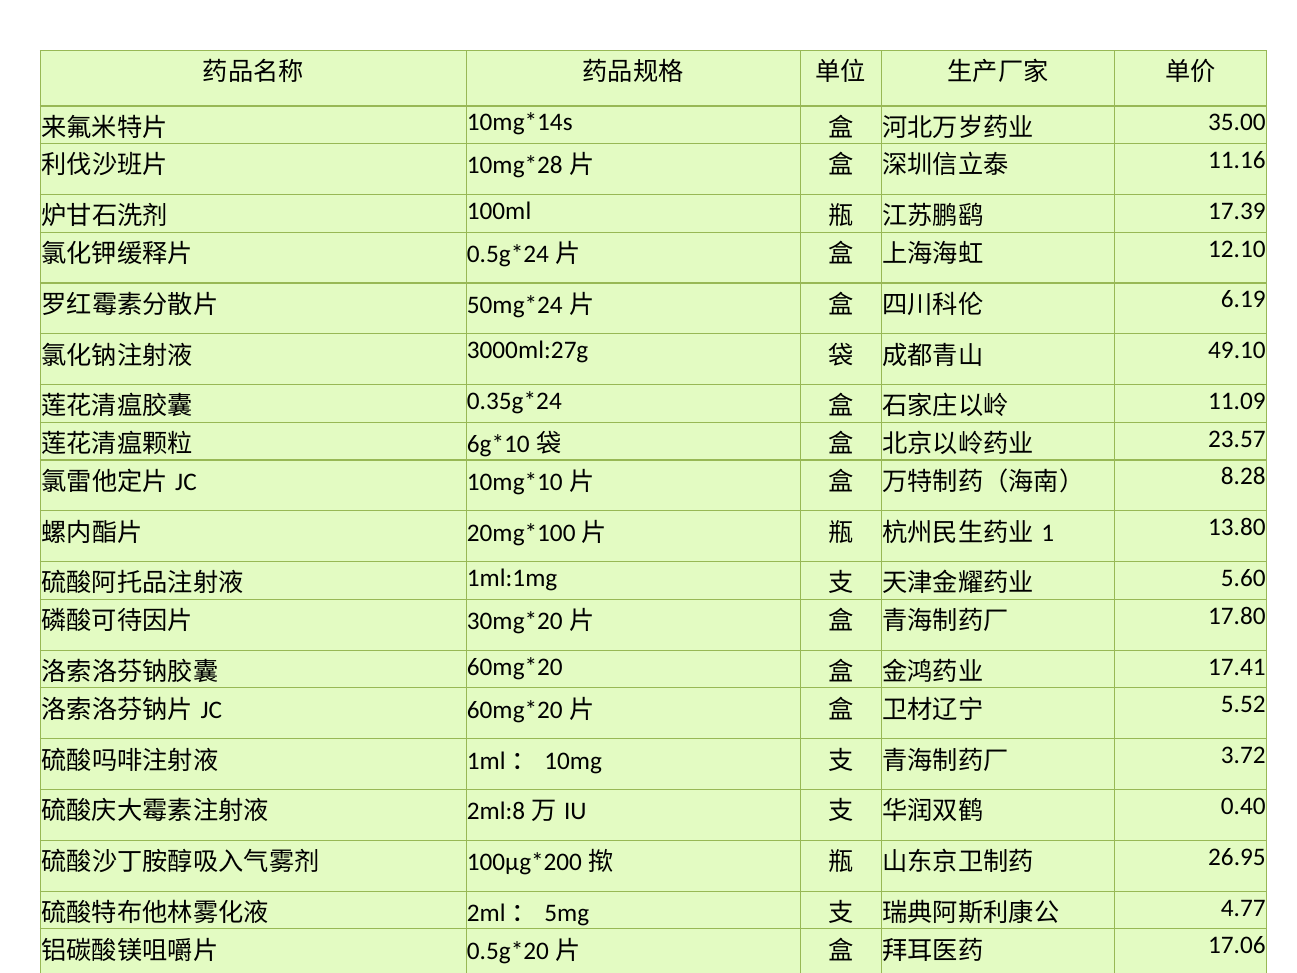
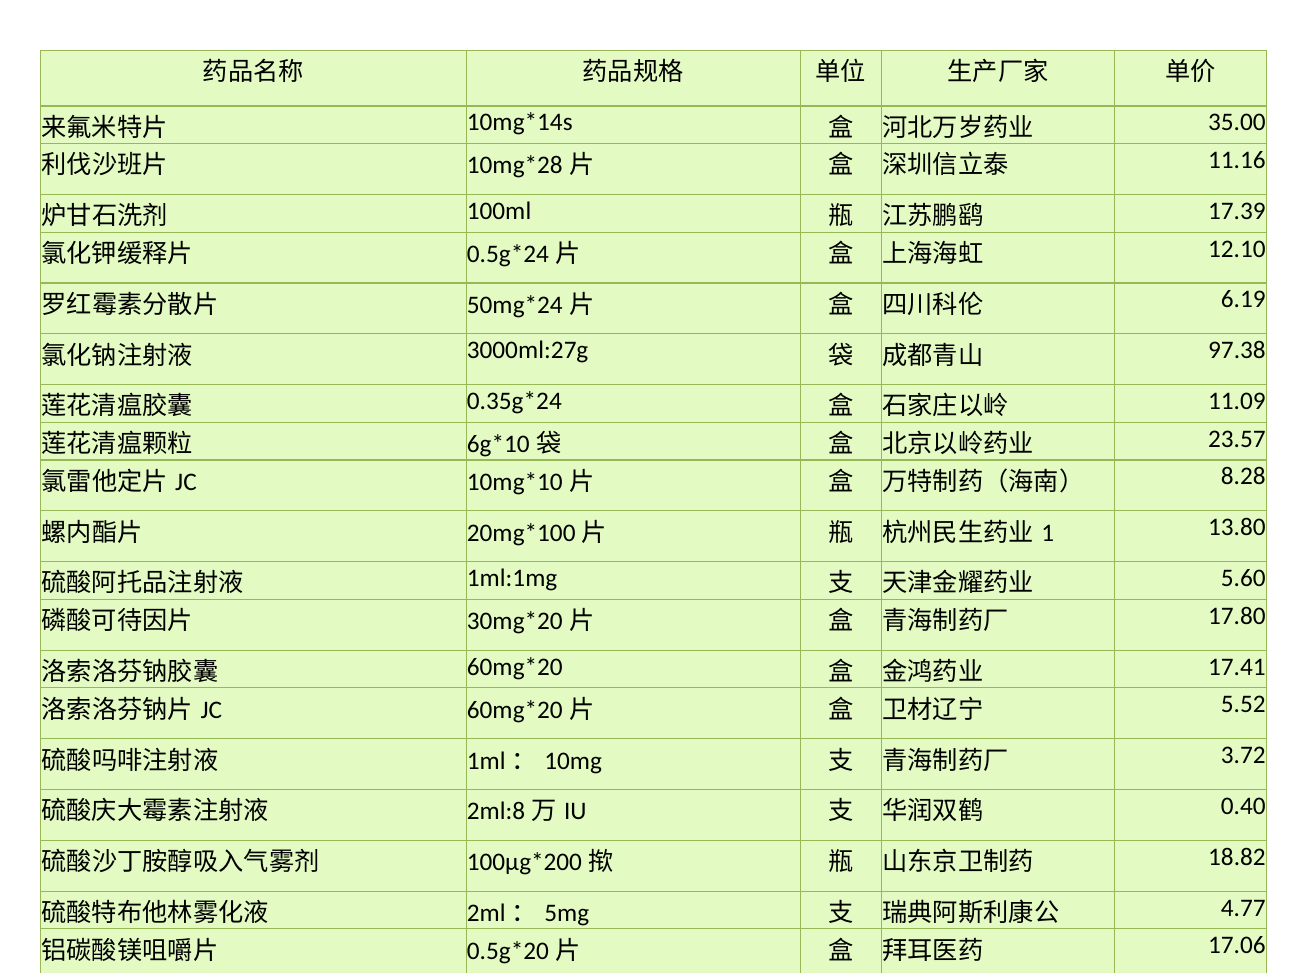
49.10: 49.10 -> 97.38 (1237, 350)
26.95: 26.95 -> 18.82 (1237, 857)
